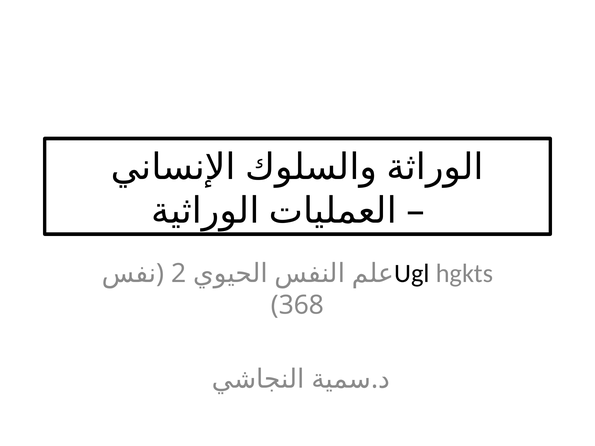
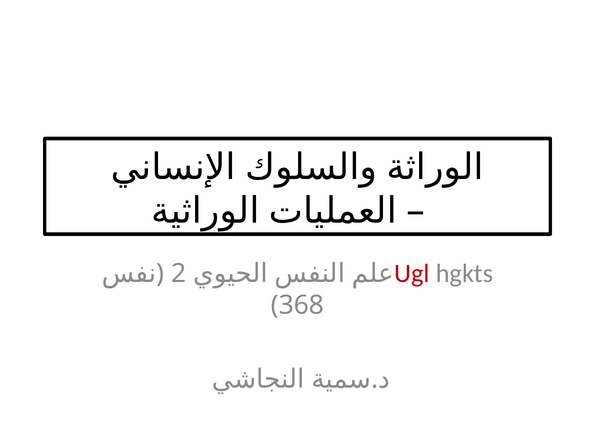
Ugl colour: black -> red (412, 274)
